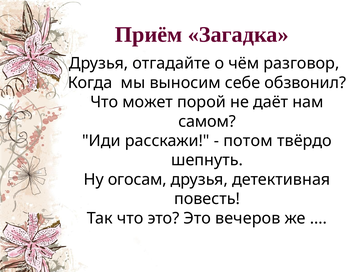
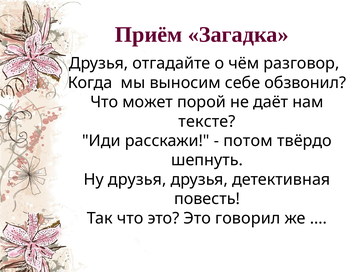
самом: самом -> тексте (207, 122)
Ну огосам: огосам -> друзья (137, 180)
вечеров: вечеров -> говорил (248, 218)
